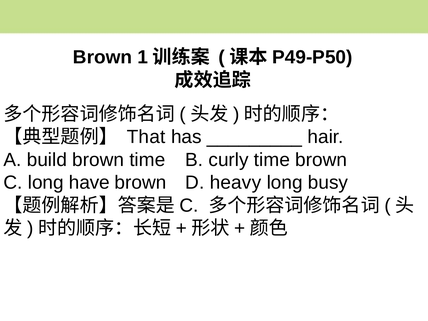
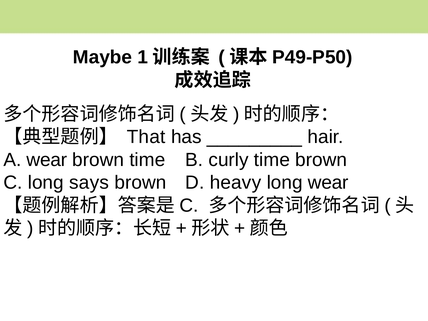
Brown: Brown -> Maybe (103, 57)
A build: build -> wear (47, 160)
have: have -> says (89, 183)
long busy: busy -> wear (328, 183)
